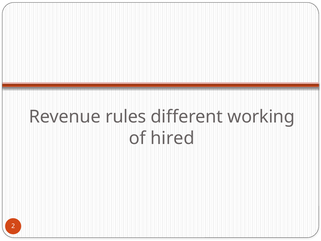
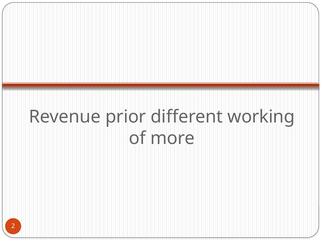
rules: rules -> prior (126, 117)
hired: hired -> more (173, 138)
